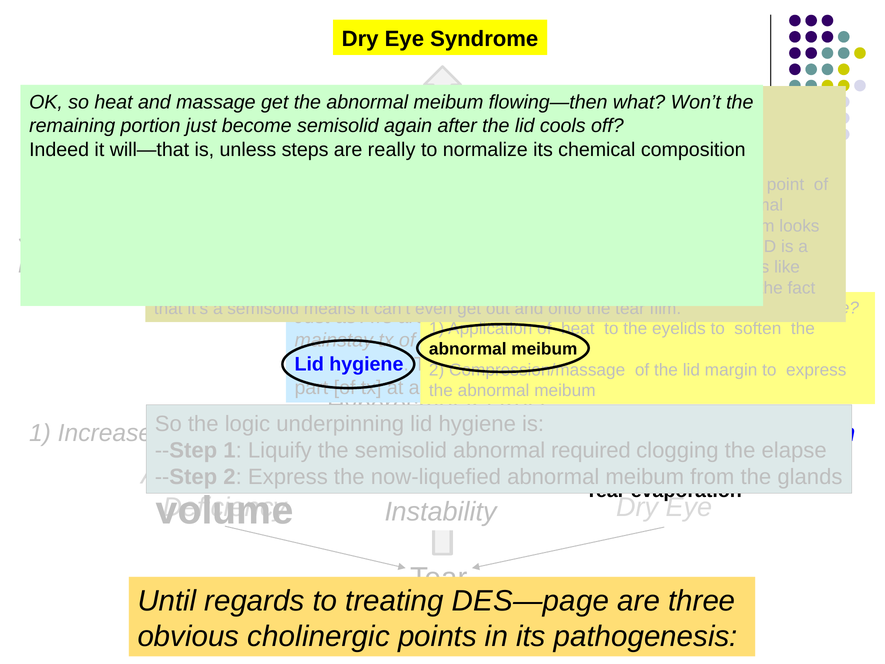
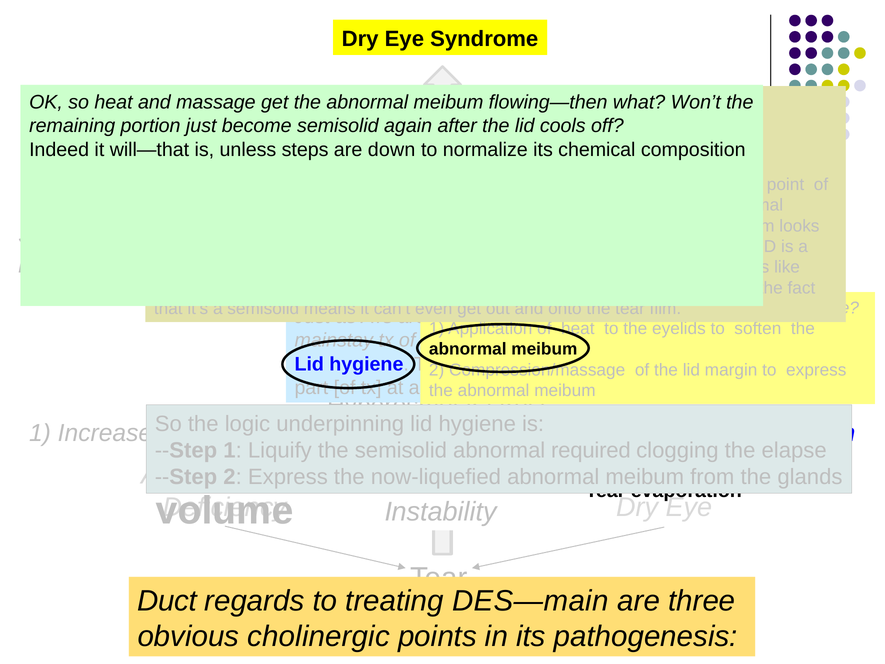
really: really -> down (392, 150)
Until: Until -> Duct (167, 601)
DES—page: DES—page -> DES—main (530, 601)
